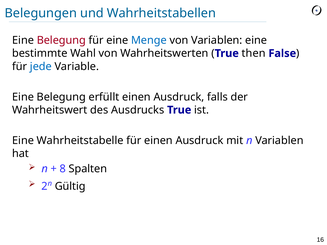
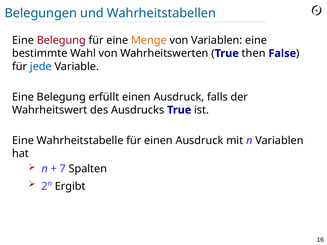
Menge colour: blue -> orange (149, 40)
8: 8 -> 7 (63, 169)
Gültig: Gültig -> Ergibt (70, 186)
